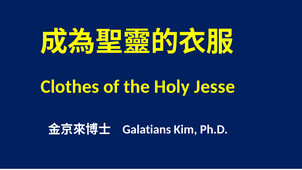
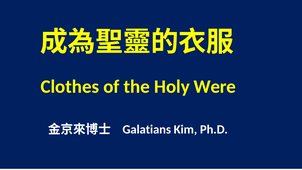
Jesse: Jesse -> Were (215, 87)
